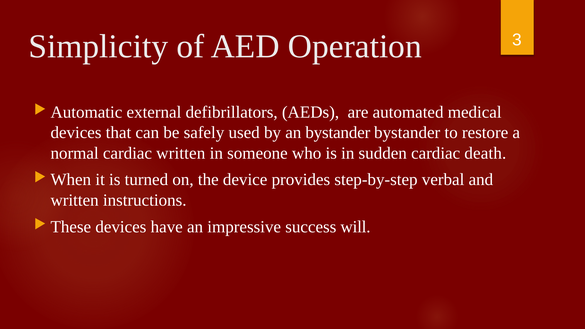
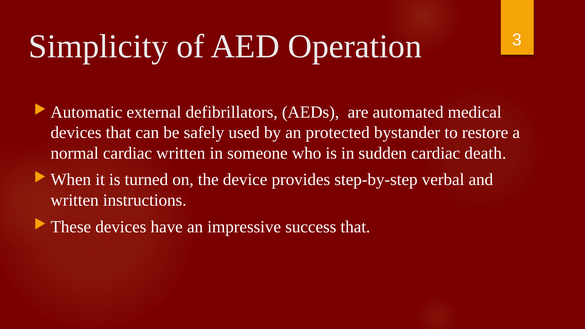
an bystander: bystander -> protected (338, 133)
success will: will -> that (355, 227)
